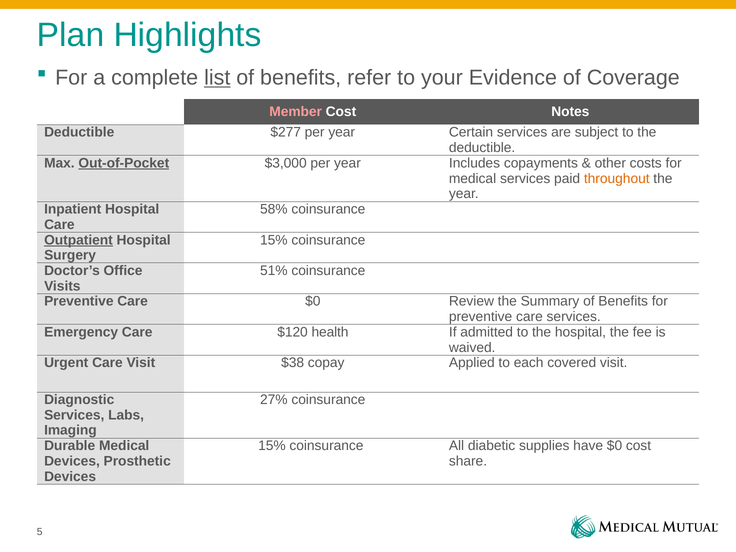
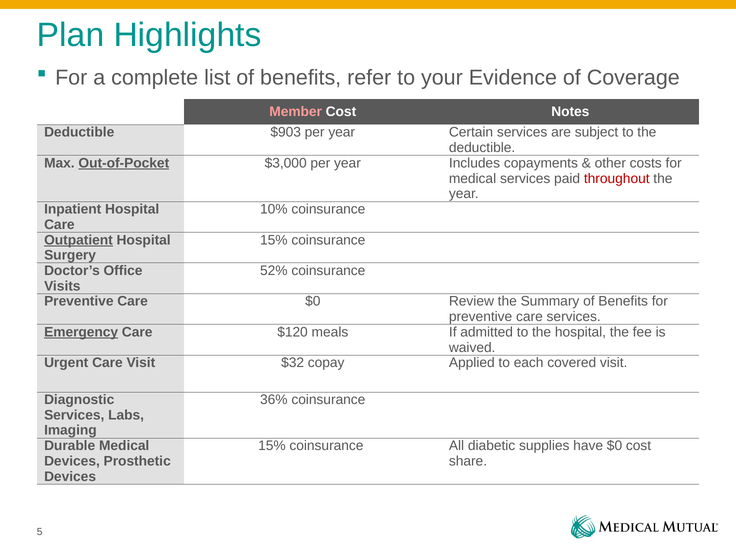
list underline: present -> none (217, 78)
$277: $277 -> $903 (286, 132)
throughout colour: orange -> red (617, 178)
58%: 58% -> 10% (274, 209)
51%: 51% -> 52% (274, 271)
Emergency underline: none -> present (81, 332)
health: health -> meals (330, 332)
$38: $38 -> $32 (293, 363)
27%: 27% -> 36% (274, 400)
